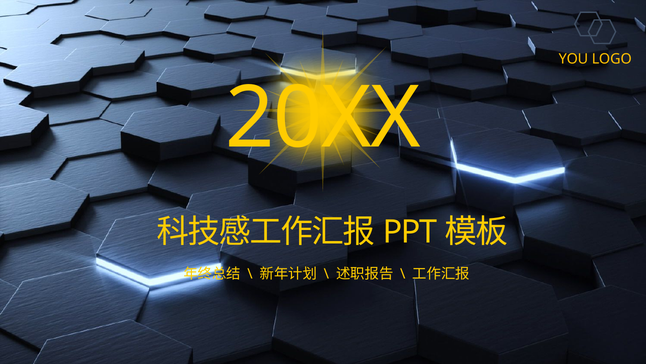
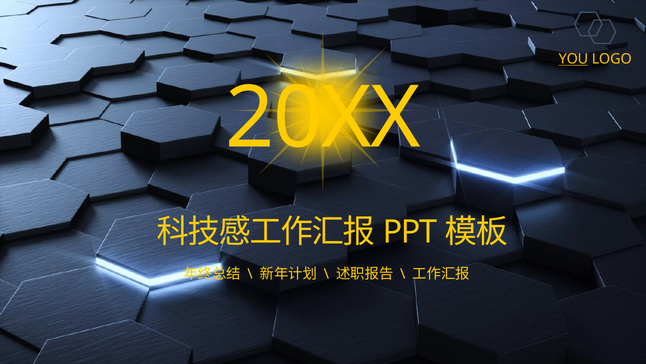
YOU underline: none -> present (573, 59)
